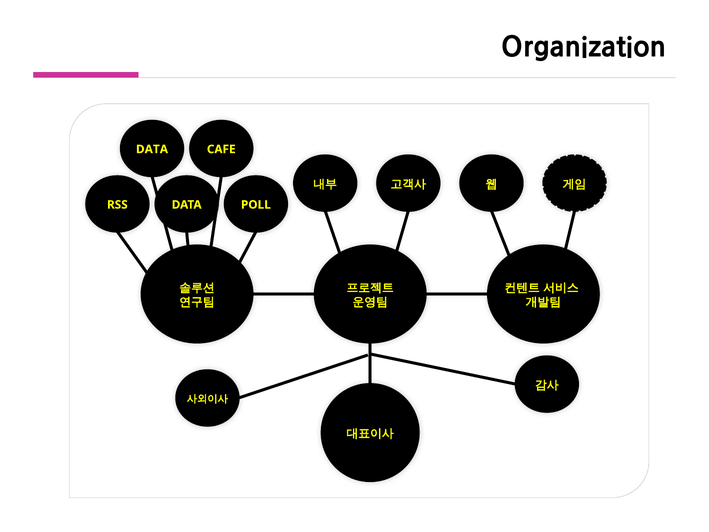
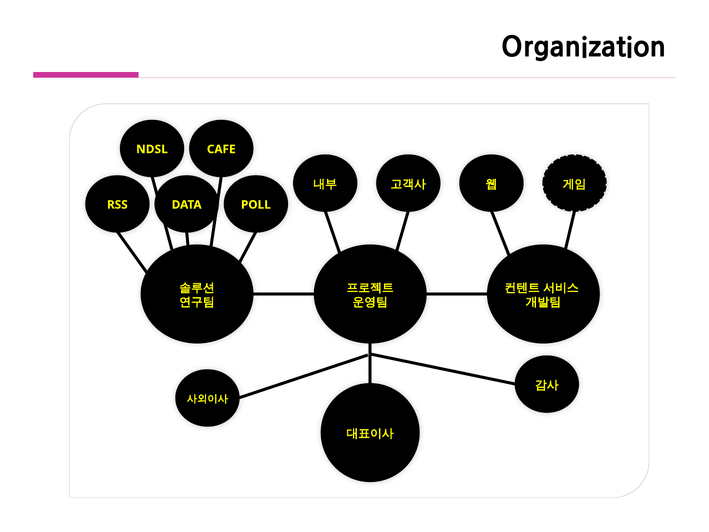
DATA: DATA -> NDSL (152, 149)
